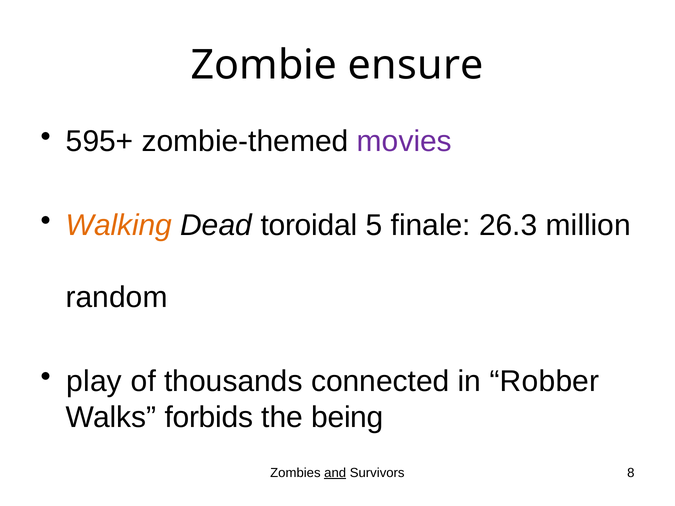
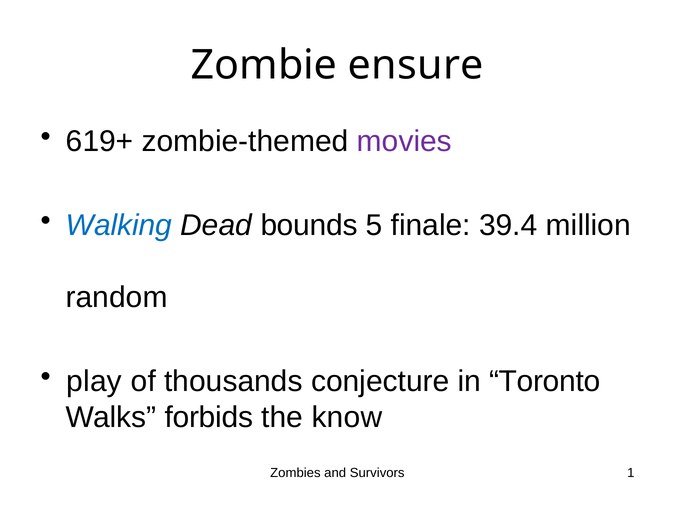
595+: 595+ -> 619+ (100, 142)
Walking colour: orange -> blue (119, 226)
toroidal: toroidal -> bounds (309, 226)
26.3: 26.3 -> 39.4 (508, 226)
connected: connected -> conjecture (380, 382)
Robber: Robber -> Toronto (545, 382)
being: being -> know (347, 418)
and underline: present -> none (335, 473)
8: 8 -> 1 (631, 473)
